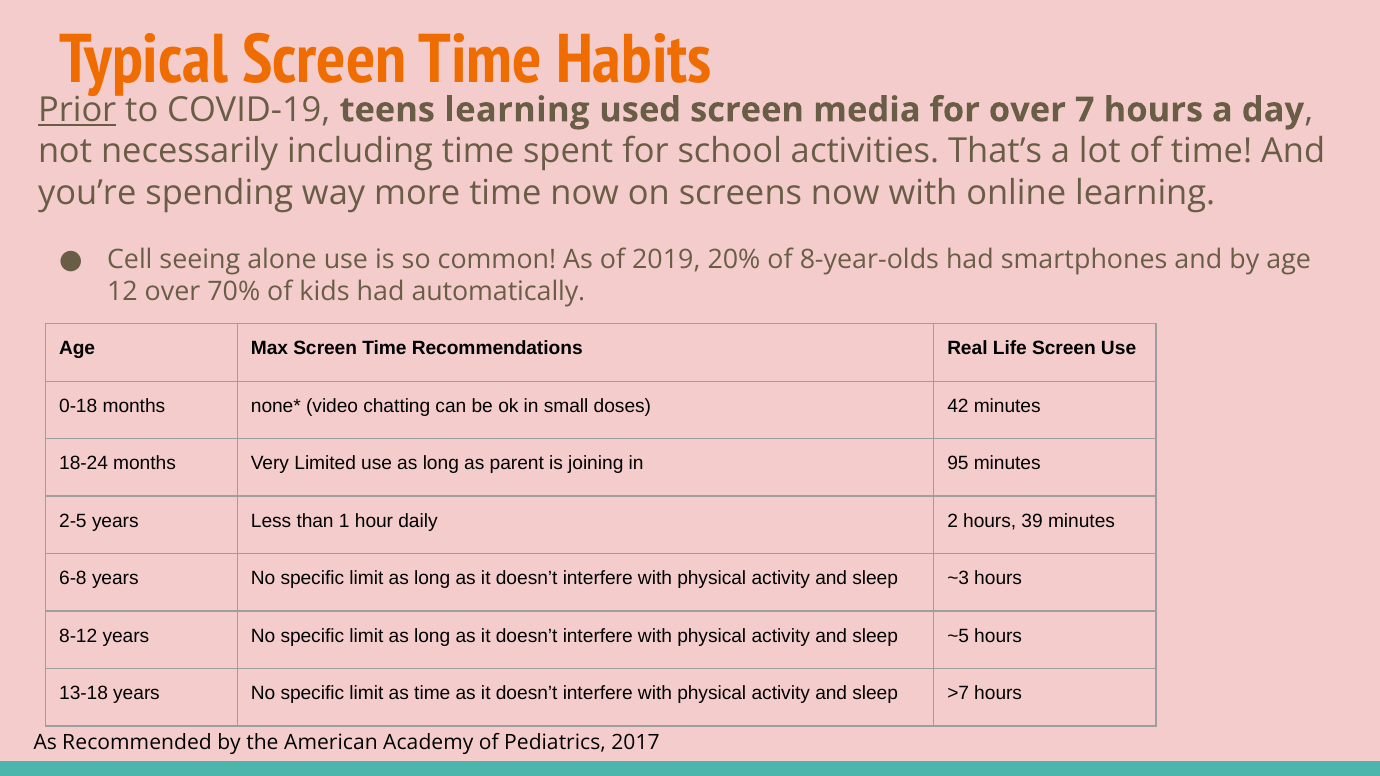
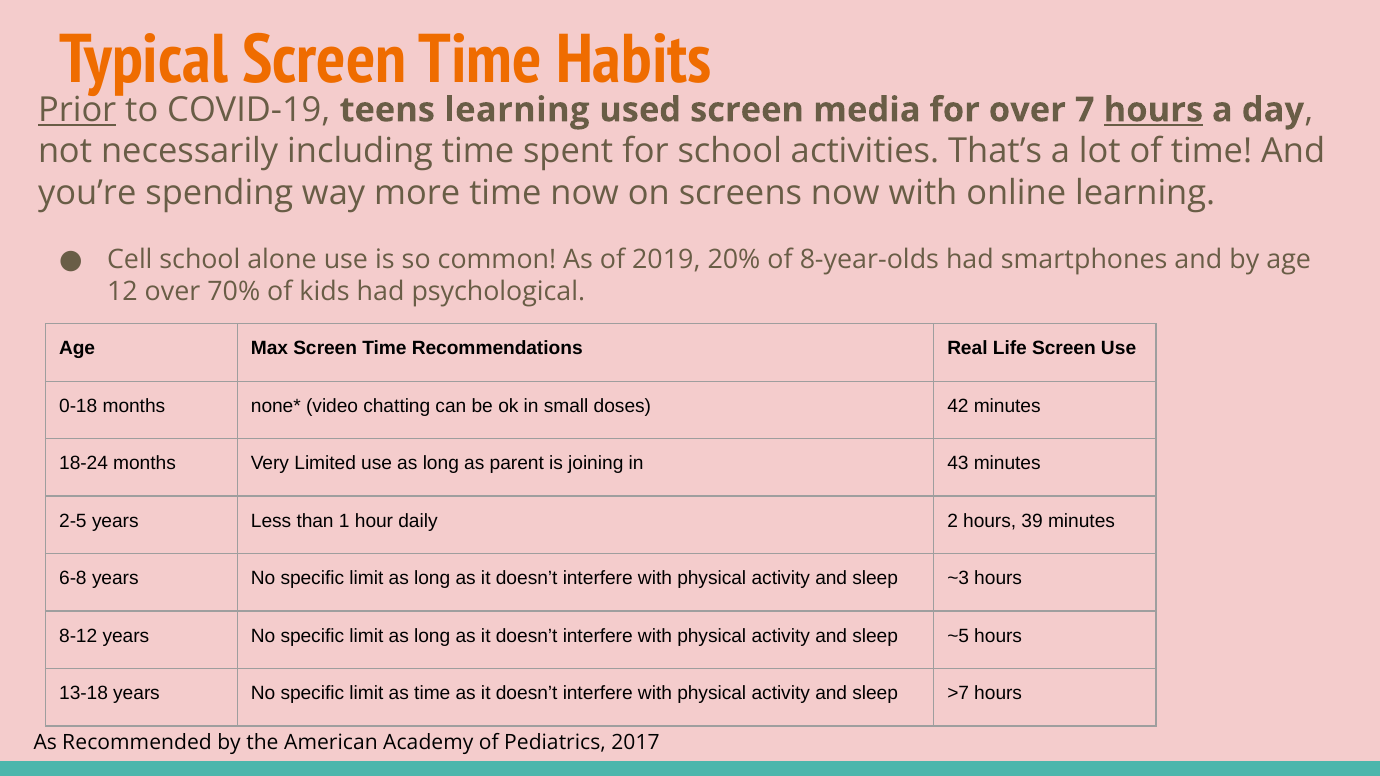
hours underline: none -> present (1153, 110)
Cell seeing: seeing -> school (200, 260)
automatically: automatically -> psychological (498, 292)
95: 95 -> 43 (958, 463)
